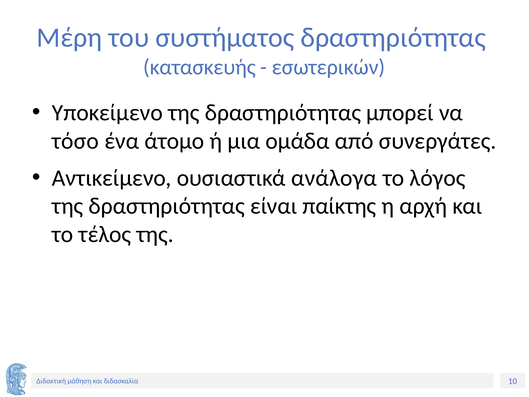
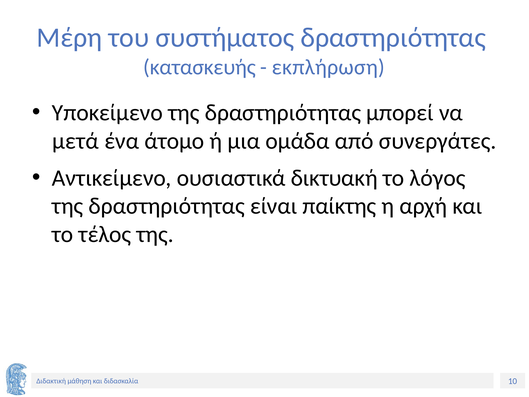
εσωτερικών: εσωτερικών -> εκπλήρωση (328, 67)
τόσο: τόσο -> μετά (75, 141)
ανάλογα: ανάλογα -> δικτυακή (334, 178)
